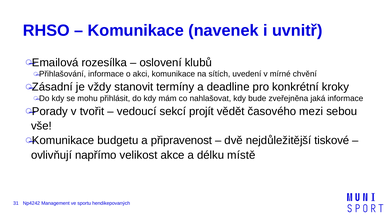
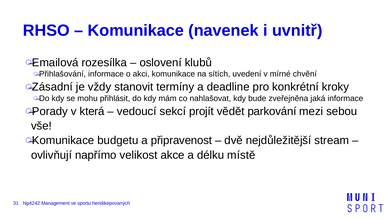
tvořit: tvořit -> která (92, 111)
časového: časového -> parkování (272, 111)
tiskové: tiskové -> stream (332, 140)
